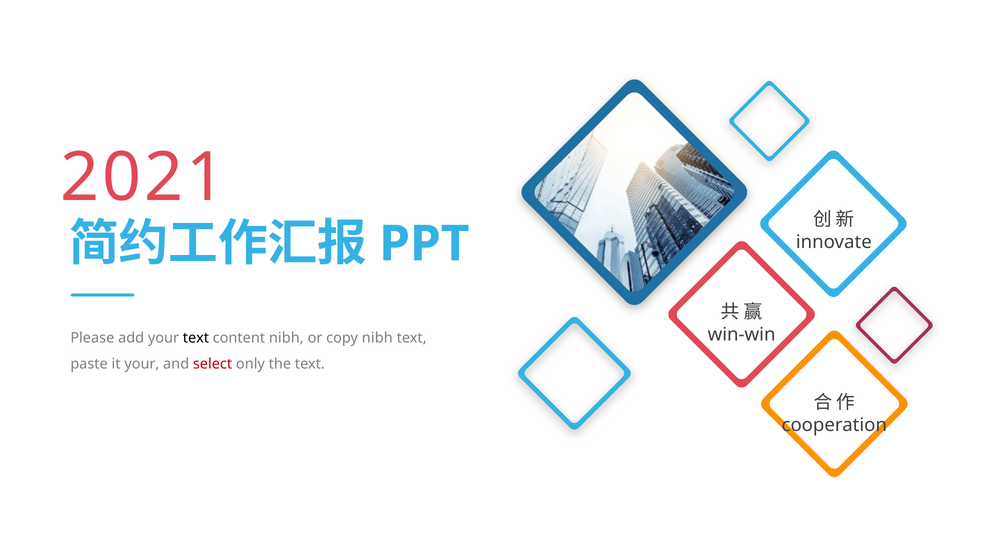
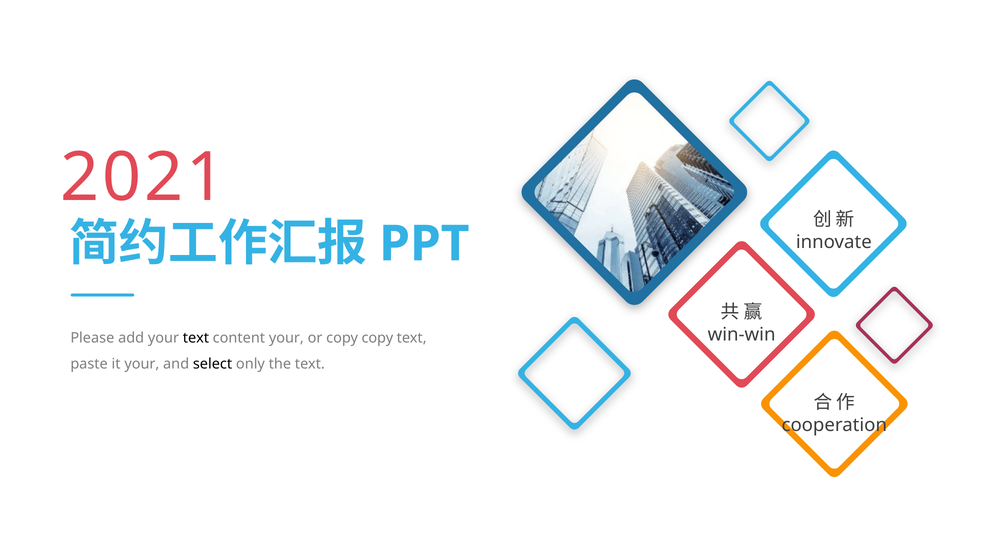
content nibh: nibh -> your (286, 338)
copy nibh: nibh -> copy (377, 338)
select colour: red -> black (213, 364)
